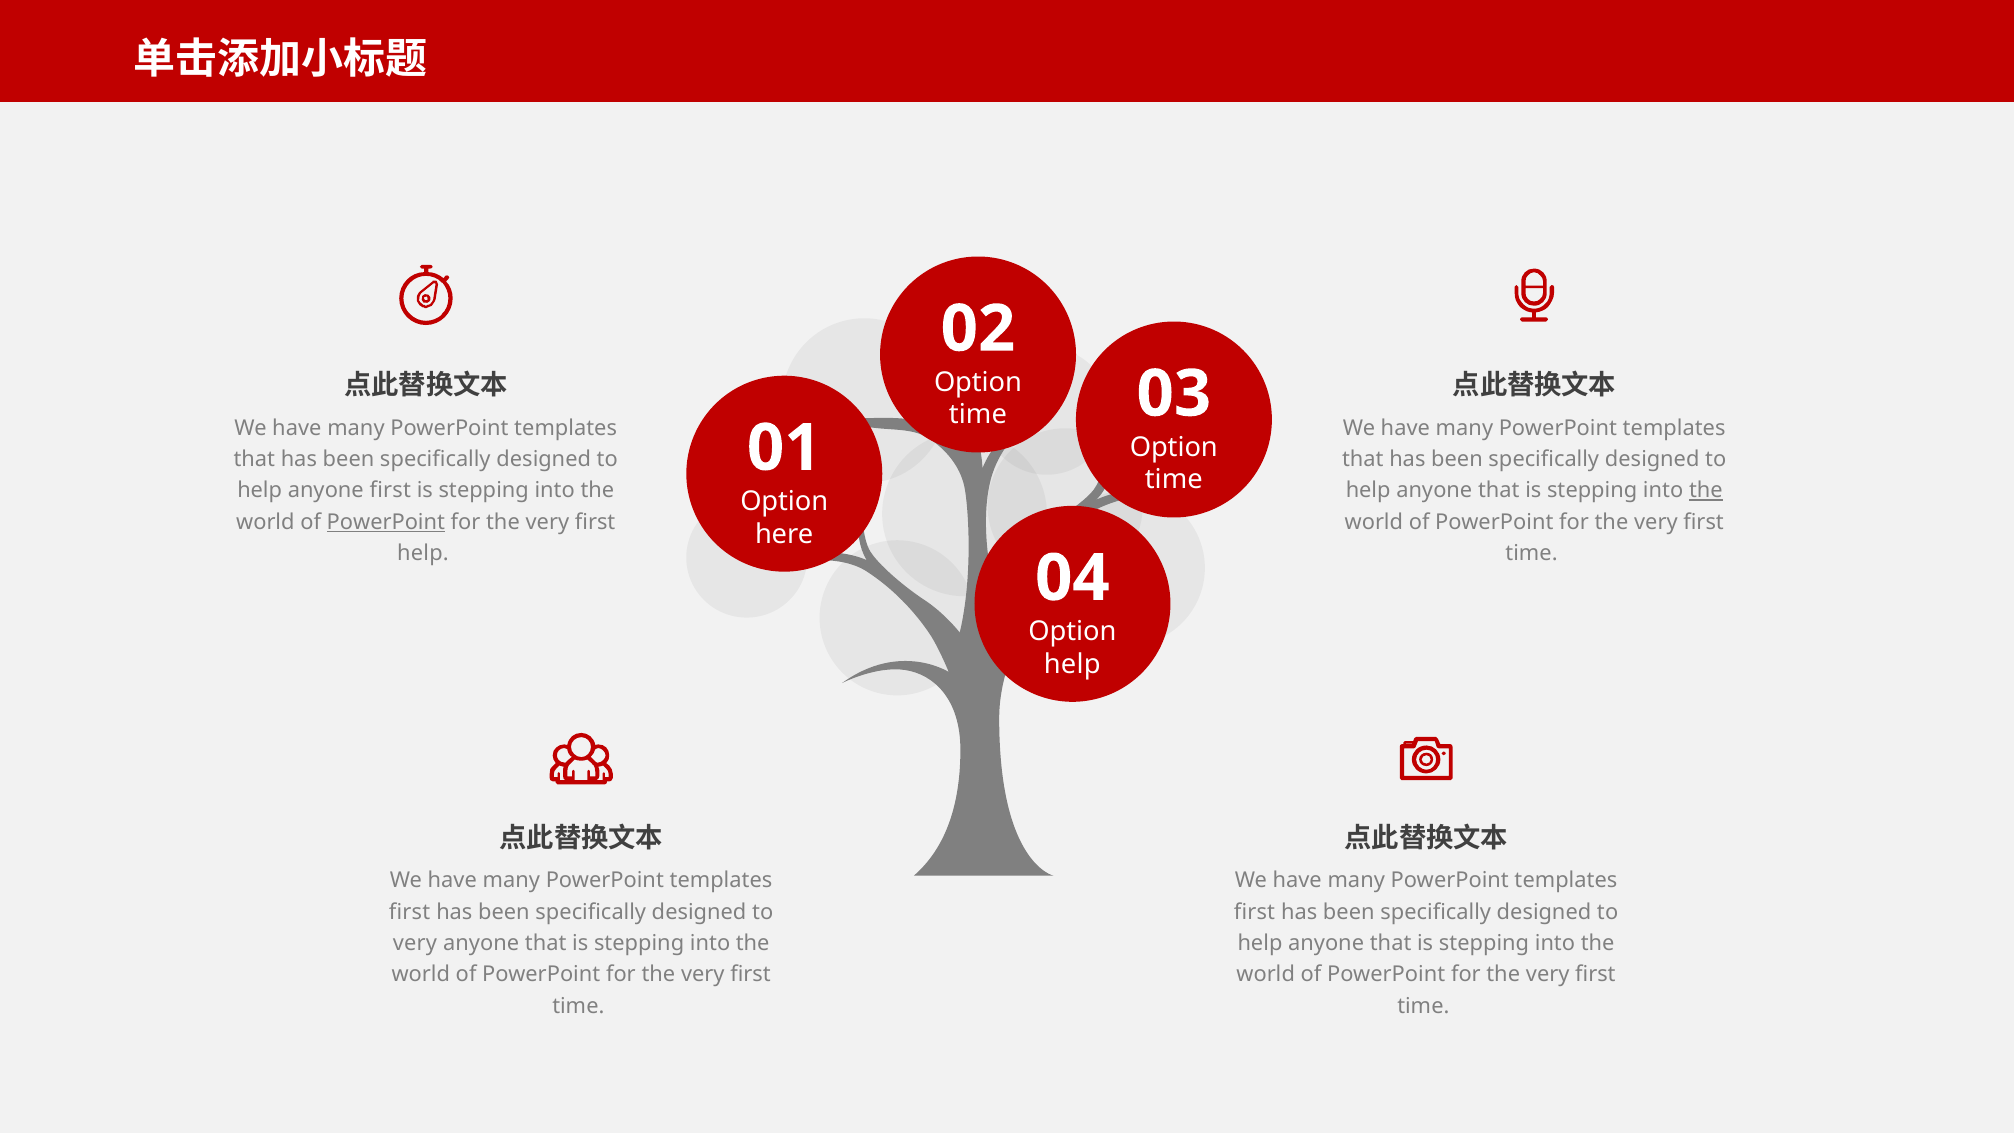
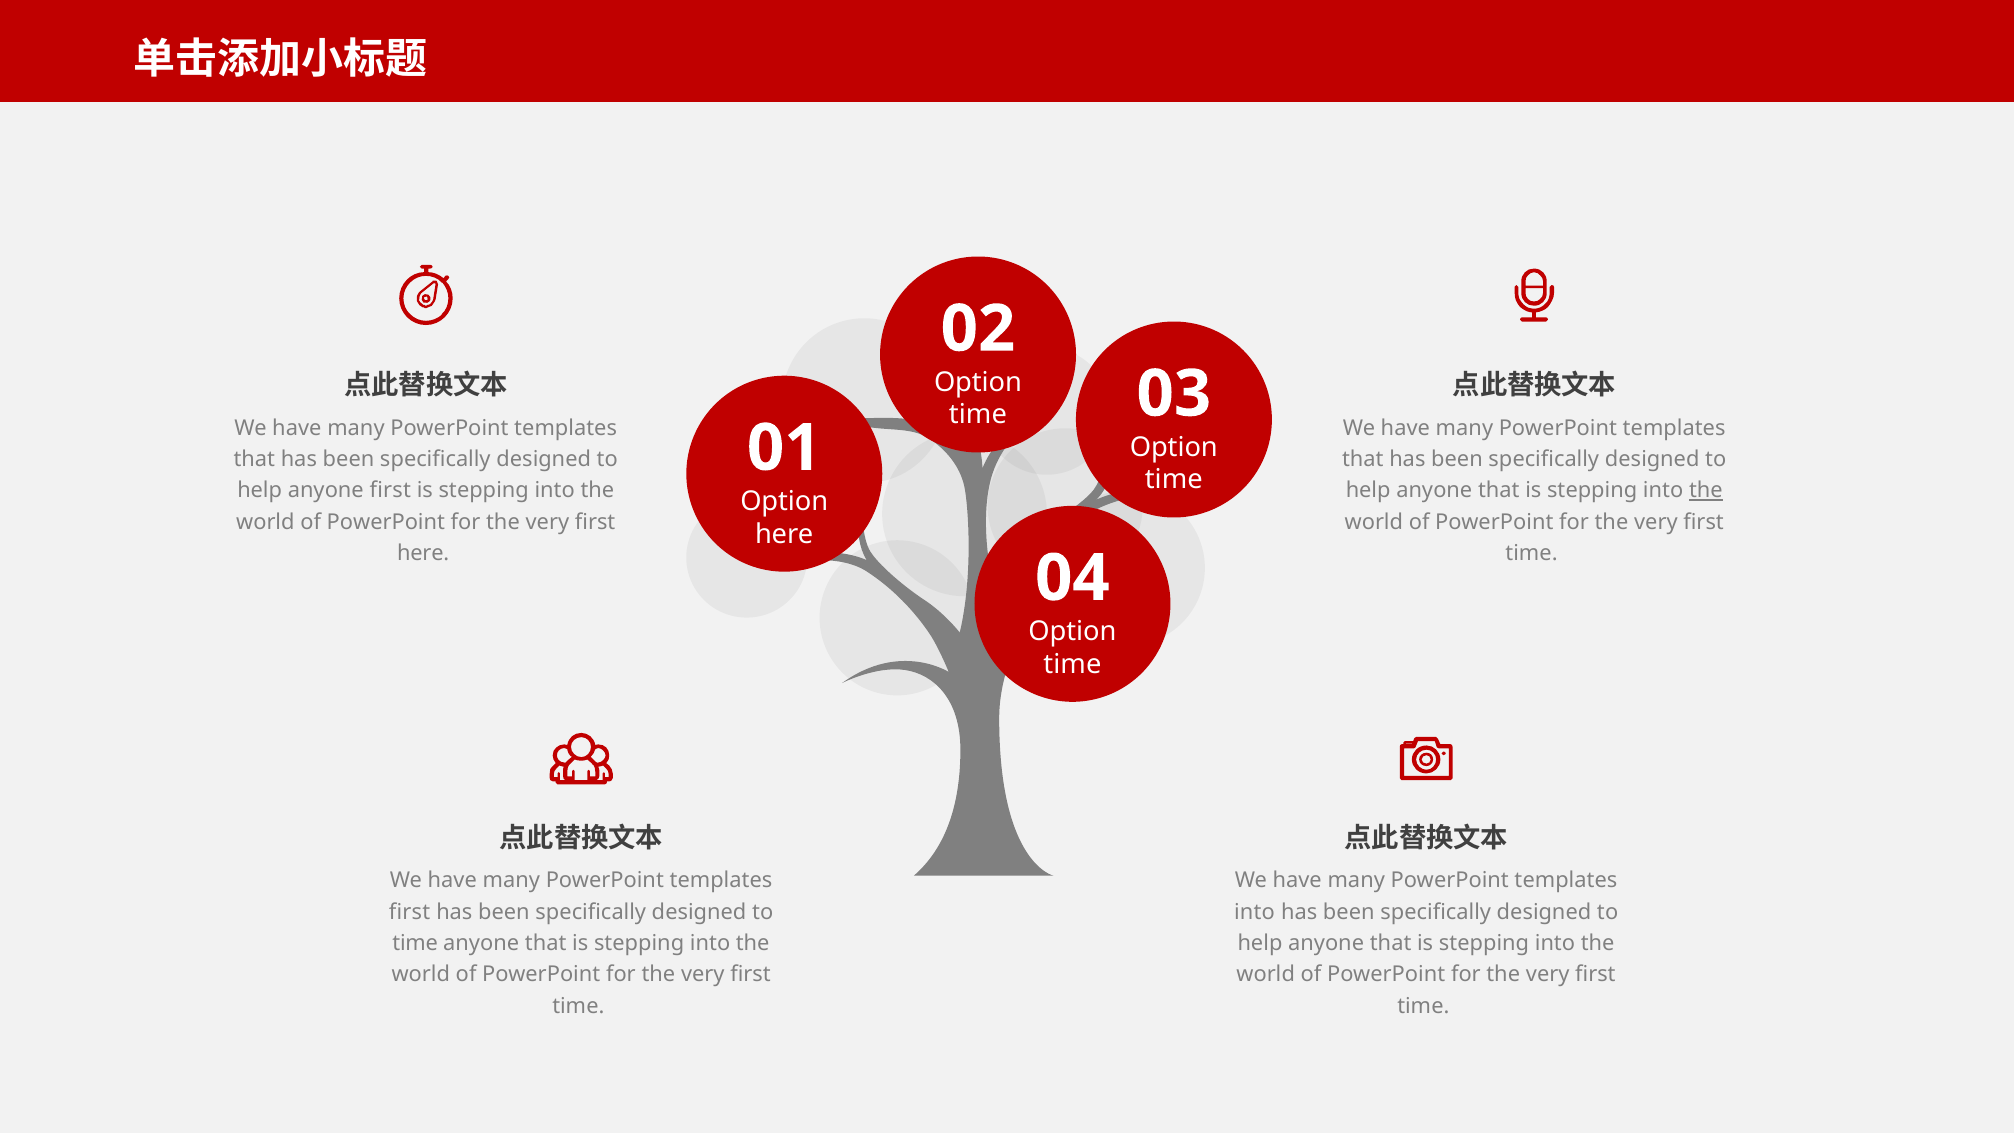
PowerPoint underline: present -> none (386, 522)
help: help -> here (423, 553)
help: help -> time (1072, 664)
first: first -> into (1254, 912)
very: very -> time (415, 943)
